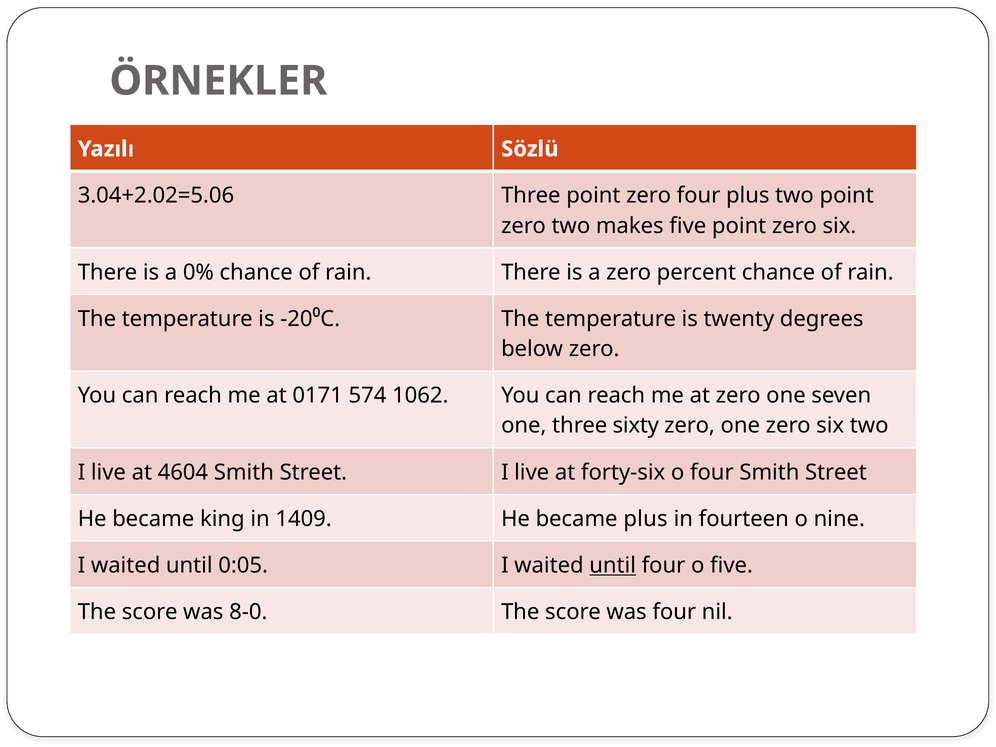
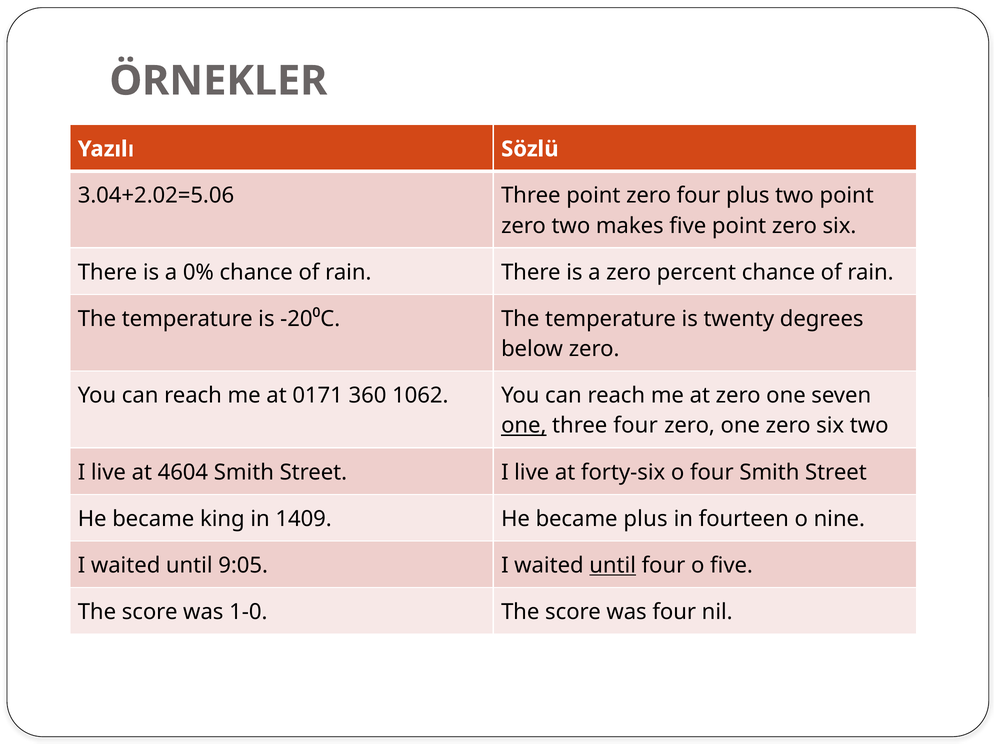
574: 574 -> 360 (368, 396)
one underline: none -> present (524, 426)
three sixty: sixty -> four (636, 426)
0:05: 0:05 -> 9:05 (243, 566)
8-0: 8-0 -> 1-0 (248, 612)
